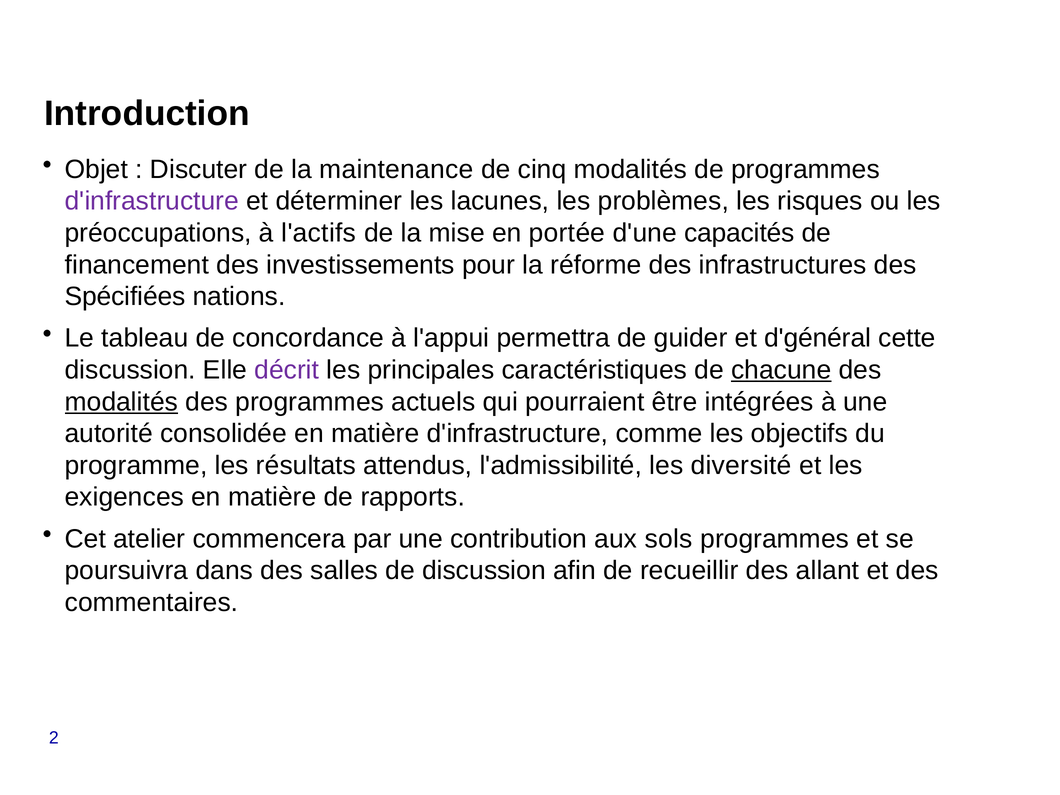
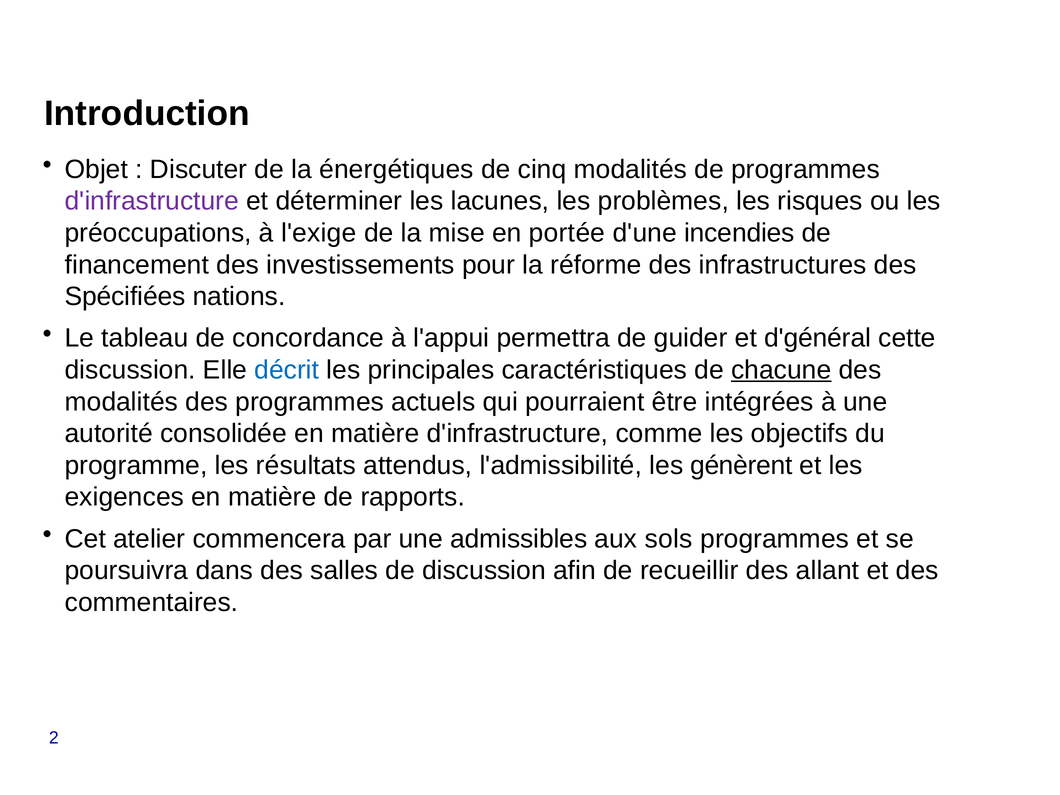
maintenance: maintenance -> énergétiques (396, 169)
l'actifs: l'actifs -> l'exige (319, 233)
capacités: capacités -> incendies (739, 233)
décrit colour: purple -> blue (287, 370)
modalités underline: present -> none (121, 402)
diversité: diversité -> génèrent (741, 465)
contribution: contribution -> admissibles (519, 539)
